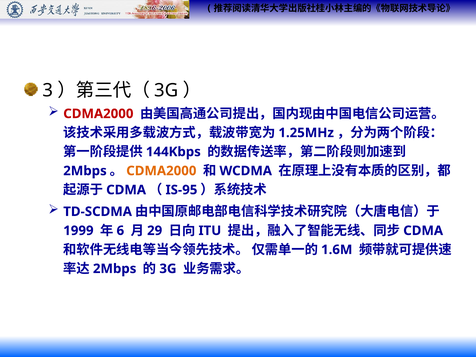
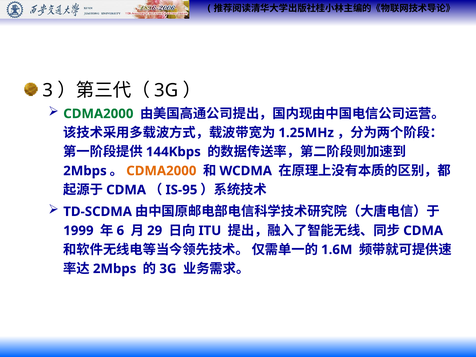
CDMA2000 colour: red -> green (98, 114)
